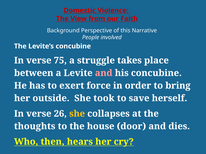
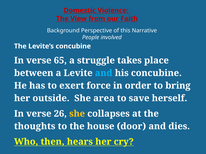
75: 75 -> 65 (60, 61)
and colour: pink -> light blue (104, 73)
took: took -> area (104, 99)
